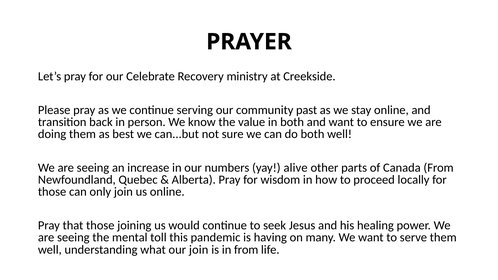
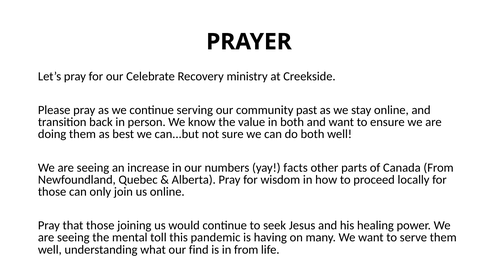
alive: alive -> facts (296, 168)
our join: join -> find (199, 250)
